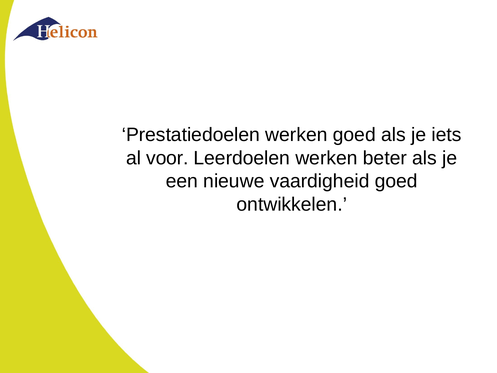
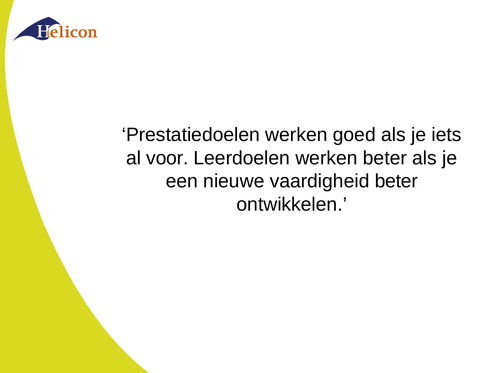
vaardigheid goed: goed -> beter (396, 181)
